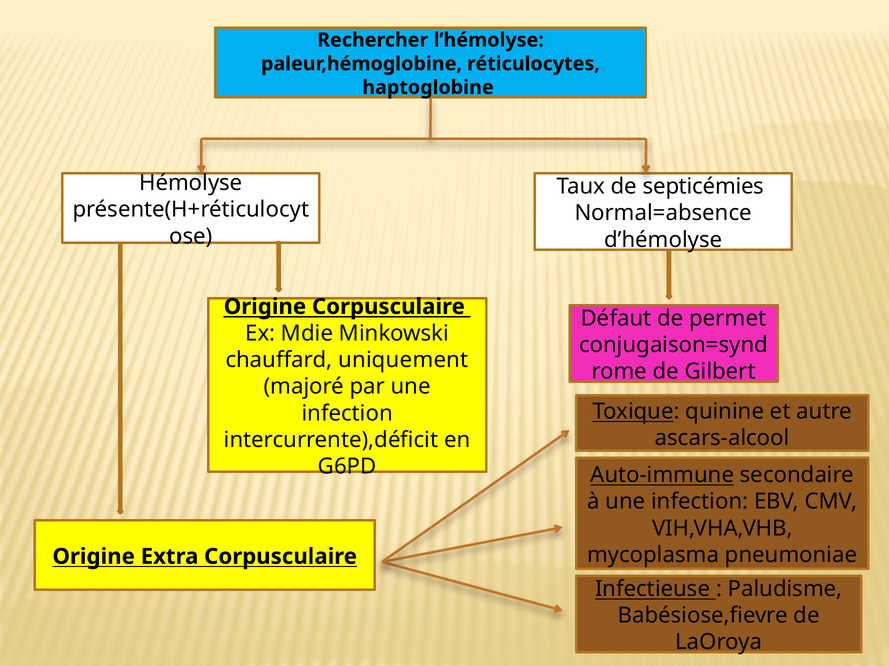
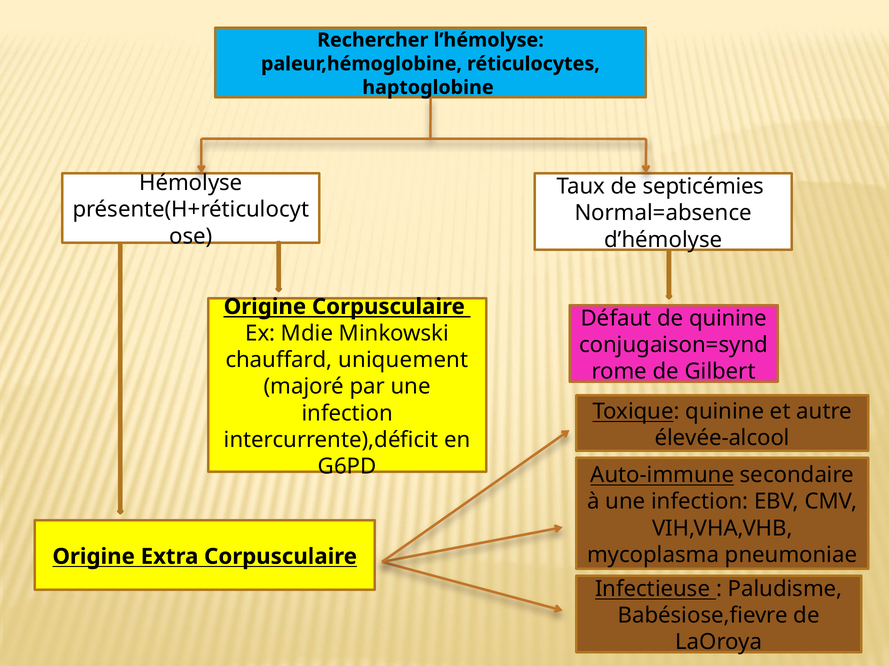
de permet: permet -> quinine (728, 319)
ascars-alcool: ascars-alcool -> élevée-alcool (722, 439)
